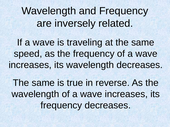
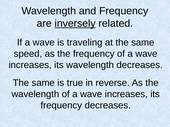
inversely underline: none -> present (75, 23)
